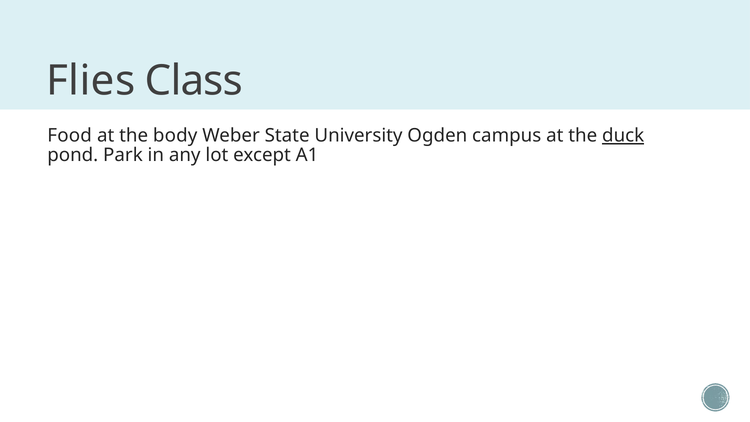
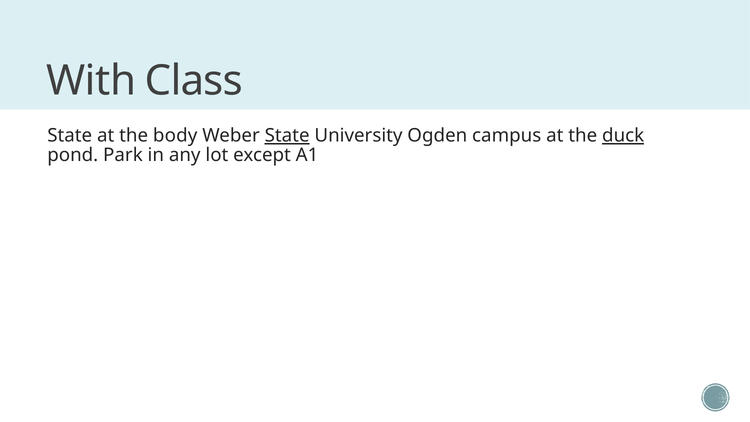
Flies: Flies -> With (91, 81)
Food: Food -> State (70, 136)
State underline: none -> present (287, 136)
